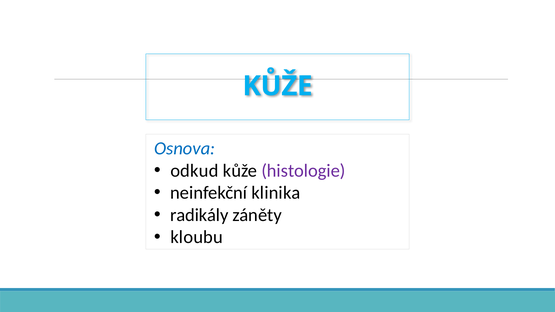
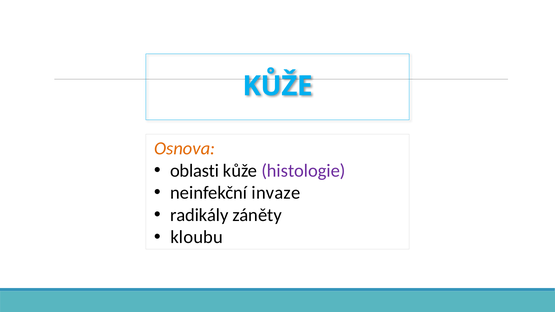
Osnova colour: blue -> orange (185, 149)
odkud: odkud -> oblasti (195, 171)
klinika: klinika -> invaze (276, 193)
